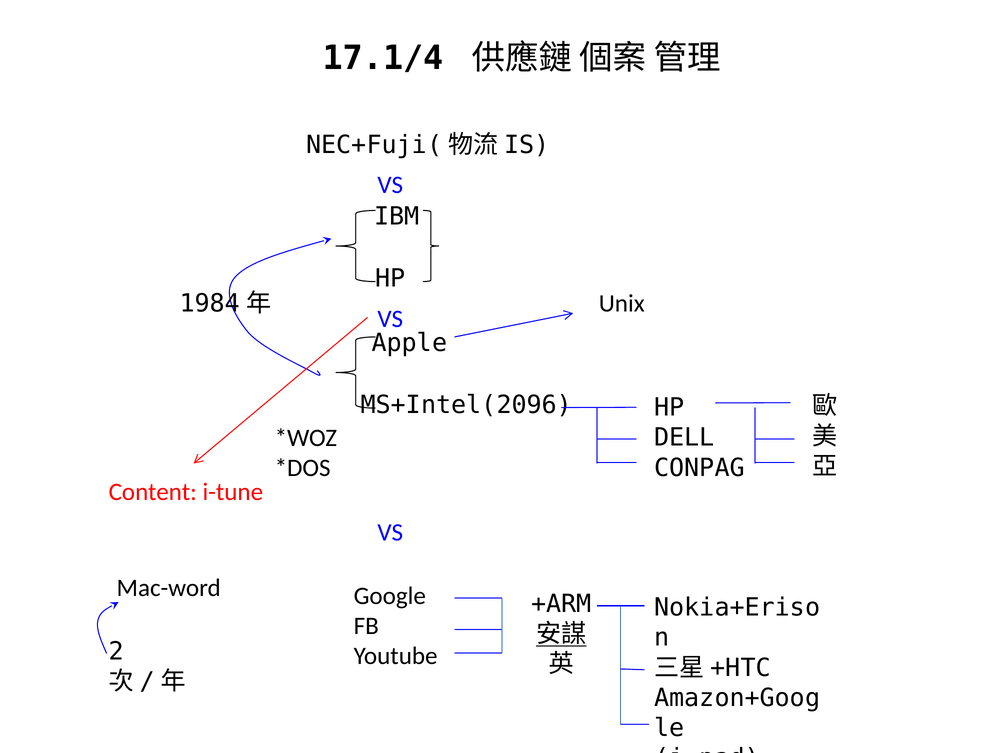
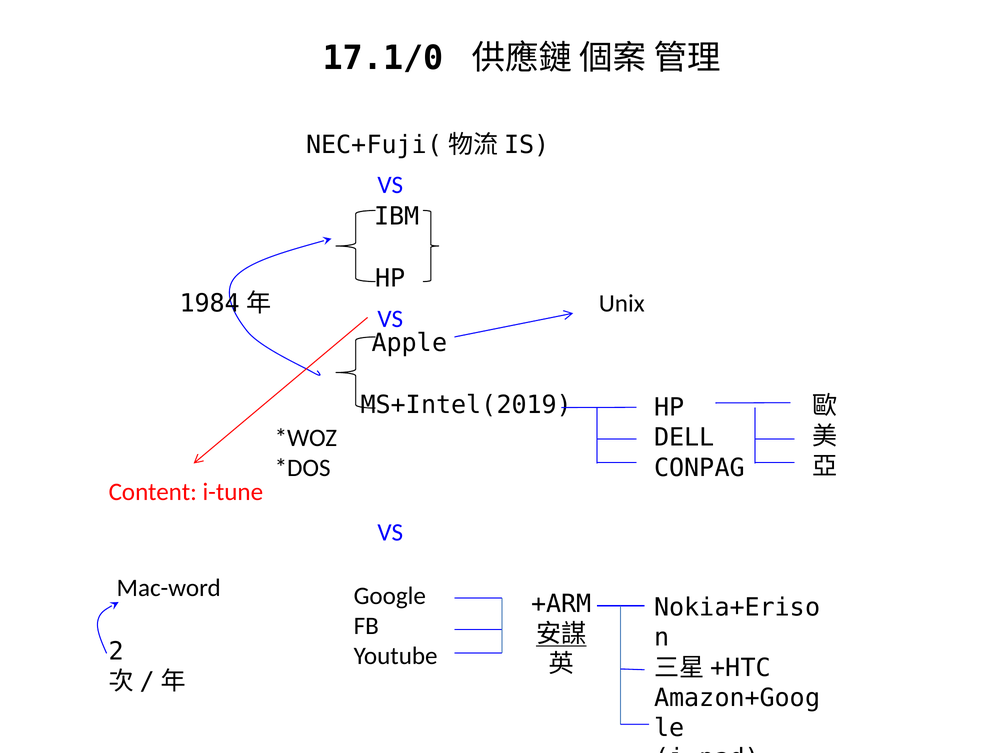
17.1/4: 17.1/4 -> 17.1/0 (383, 58)
MS+Intel(2096: MS+Intel(2096 -> MS+Intel(2019 (466, 405)
